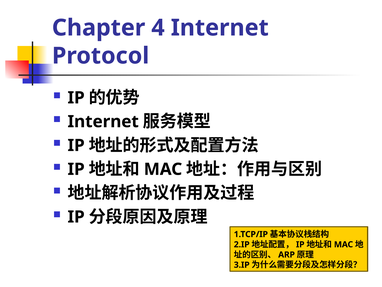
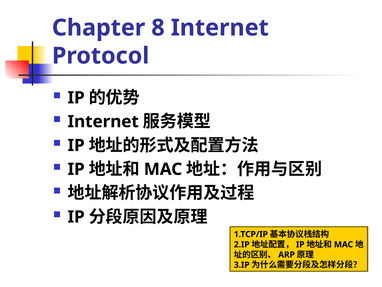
4: 4 -> 8 (158, 28)
